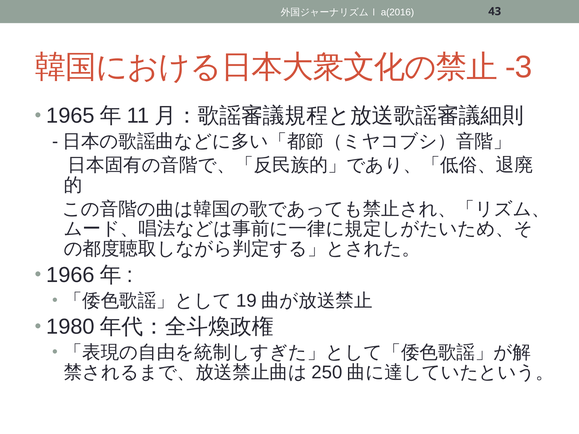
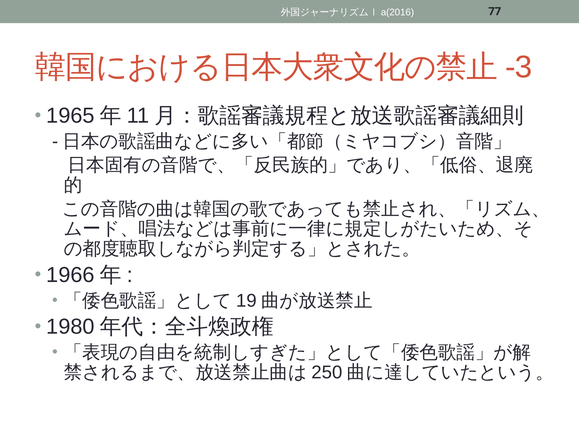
43: 43 -> 77 (495, 11)
